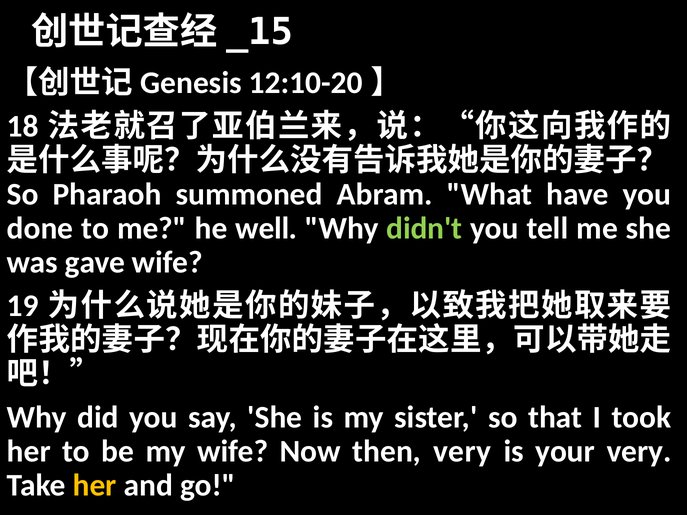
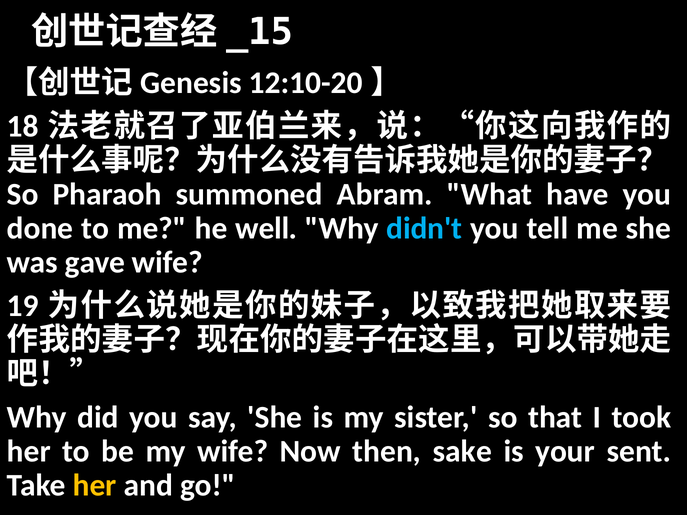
didn't colour: light green -> light blue (424, 229)
then very: very -> sake (462, 452)
your very: very -> sent (639, 452)
